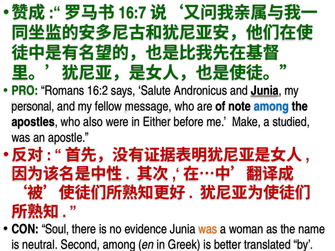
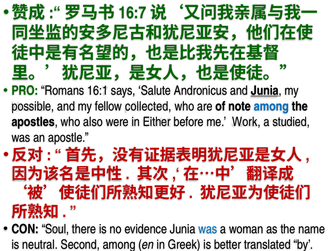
16:2: 16:2 -> 16:1 (98, 91)
personal: personal -> possible (33, 106)
message: message -> collected (148, 106)
Make: Make -> Work (246, 122)
was colour: orange -> blue (208, 229)
